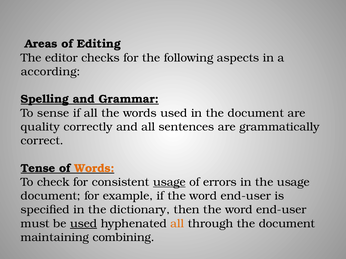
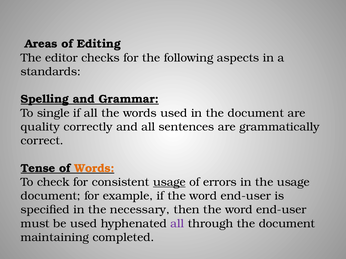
according: according -> standards (51, 72)
sense: sense -> single (53, 113)
dictionary: dictionary -> necessary (140, 210)
used underline: present -> none (84, 224)
all colour: orange -> purple (177, 224)
combining: combining -> completed (123, 238)
